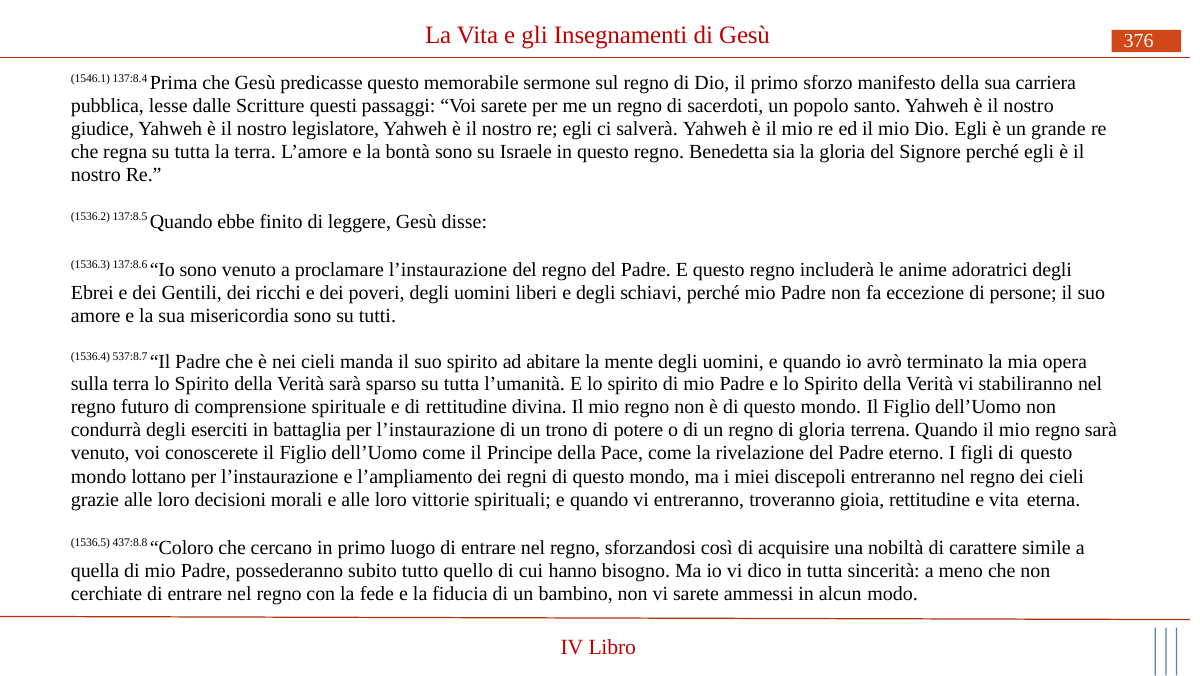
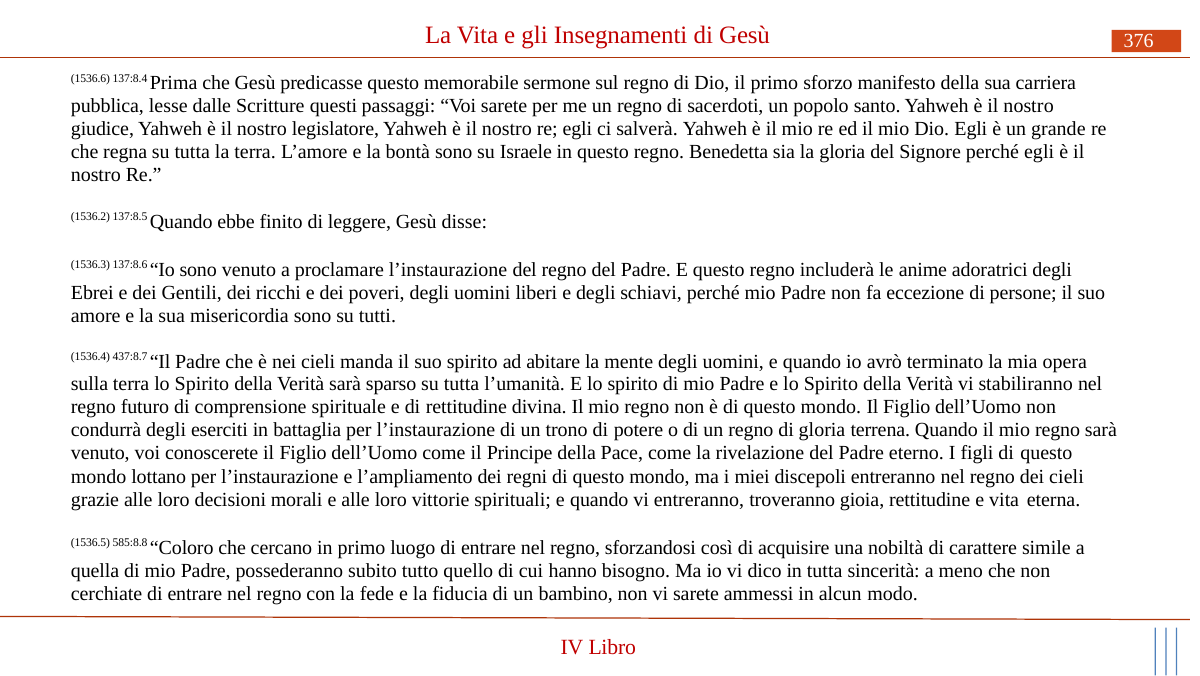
1546.1: 1546.1 -> 1536.6 (91, 78)
537:8.7: 537:8.7 -> 437:8.7 (130, 357)
437:8.8: 437:8.8 -> 585:8.8 (130, 542)
